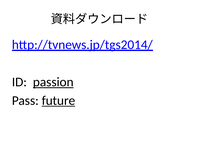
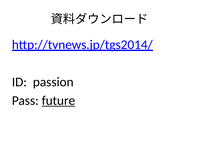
passion underline: present -> none (53, 82)
